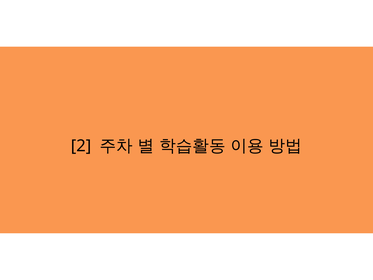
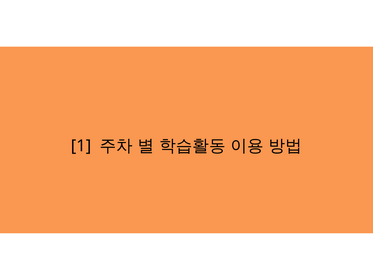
2: 2 -> 1 (81, 146)
